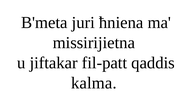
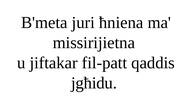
kalma: kalma -> jgħidu (94, 82)
